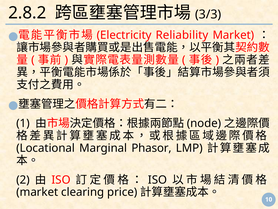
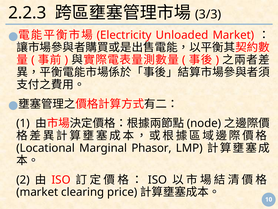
2.8.2: 2.8.2 -> 2.2.3 (27, 13)
Reliability: Reliability -> Unloaded (182, 35)
